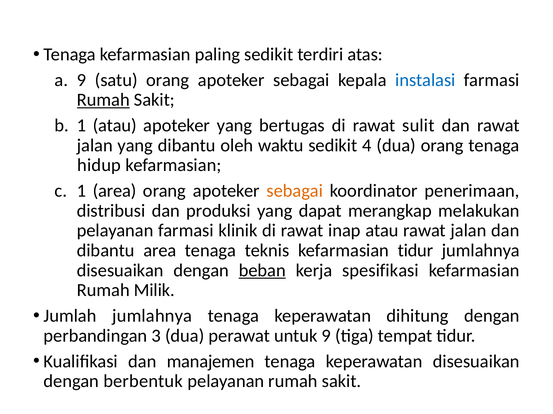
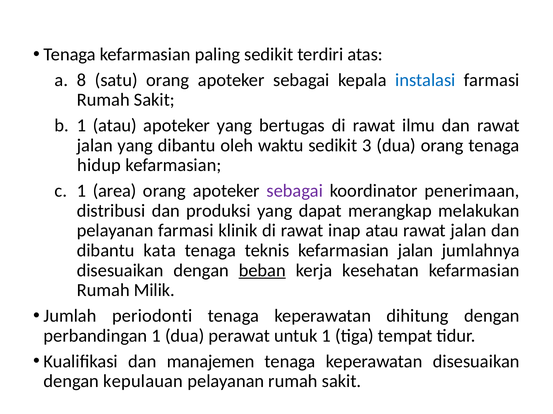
9: 9 -> 8 (82, 80)
Rumah underline: present -> none (103, 100)
sulit: sulit -> ilmu (419, 126)
4: 4 -> 3 (367, 146)
sebagai colour: orange -> purple (295, 191)
dibantu area: area -> kata (160, 251)
kefarmasian tidur: tidur -> jalan (415, 251)
spesifikasi: spesifikasi -> kesehatan (381, 271)
Jumlah jumlahnya: jumlahnya -> periodonti (152, 316)
perbandingan 3: 3 -> 1 (156, 336)
untuk 9: 9 -> 1 (326, 336)
berbentuk: berbentuk -> kepulauan (143, 382)
